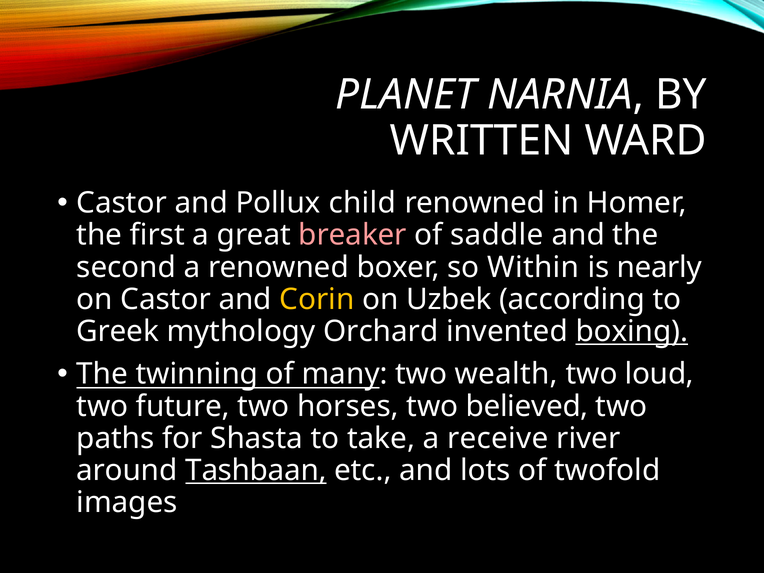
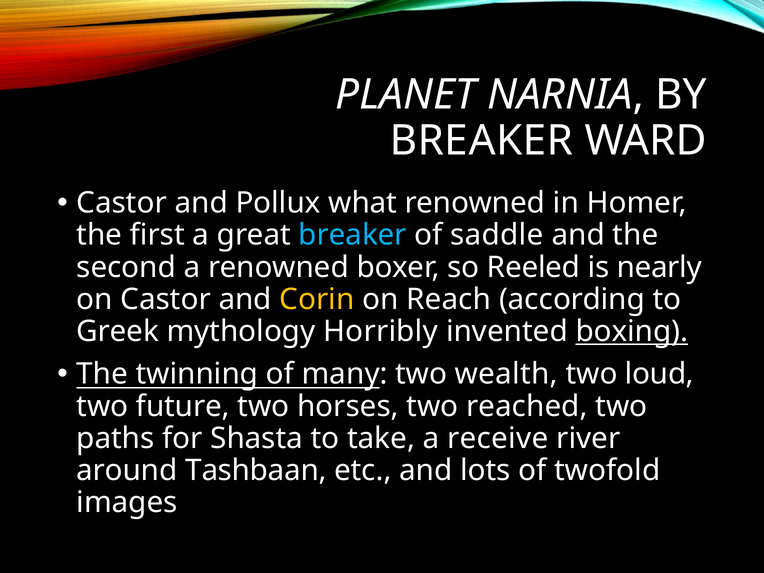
WRITTEN: WRITTEN -> BREAKER (481, 141)
child: child -> what (363, 203)
breaker colour: pink -> light blue (353, 235)
Within: Within -> Reeled (534, 267)
Uzbek: Uzbek -> Reach (449, 299)
Orchard: Orchard -> Horribly (381, 331)
believed: believed -> reached (527, 406)
Tashbaan underline: present -> none (256, 470)
